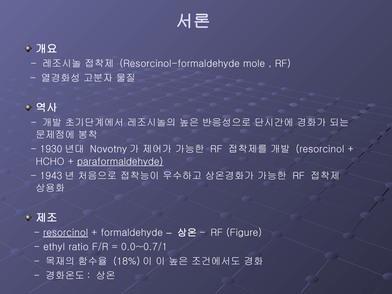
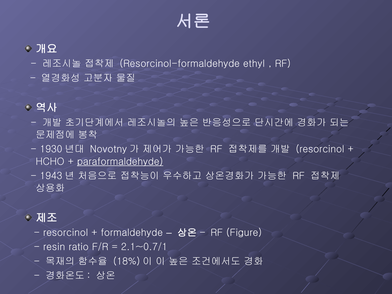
mole: mole -> ethyl (254, 64)
resorcinol underline: present -> none (66, 233)
ethyl: ethyl -> resin (54, 247)
0.0~0.7/1: 0.0~0.7/1 -> 2.1~0.7/1 (144, 247)
